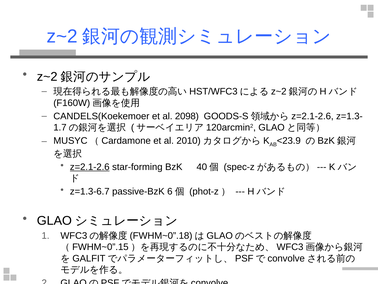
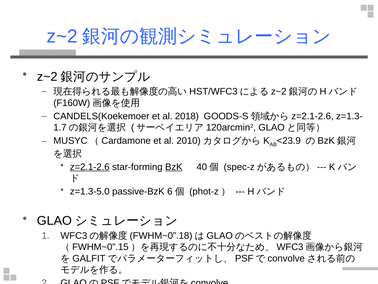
2098: 2098 -> 2018 (187, 116)
BzK underline: none -> present (174, 167)
z=1.3-6.7: z=1.3-6.7 -> z=1.3-5.0 (90, 191)
